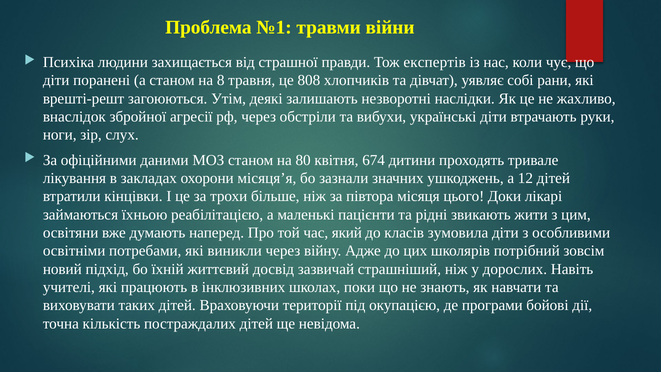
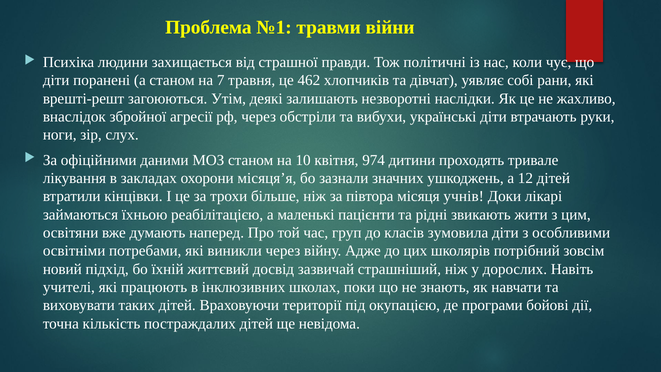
експертів: експертів -> політичні (435, 62)
8: 8 -> 7 (221, 80)
808: 808 -> 462 (309, 80)
80: 80 -> 10 (303, 160)
674: 674 -> 974 (374, 160)
цього: цього -> учнів (464, 196)
який: який -> груп (347, 233)
